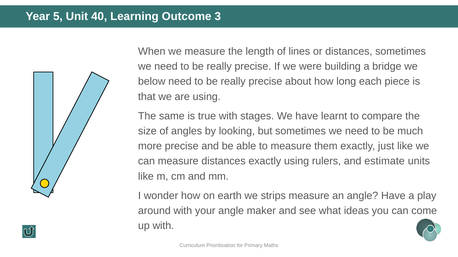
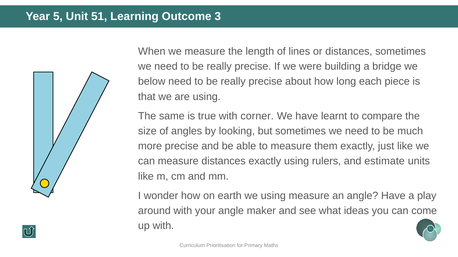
40: 40 -> 51 (99, 16)
stages: stages -> corner (257, 116)
we strips: strips -> using (273, 196)
